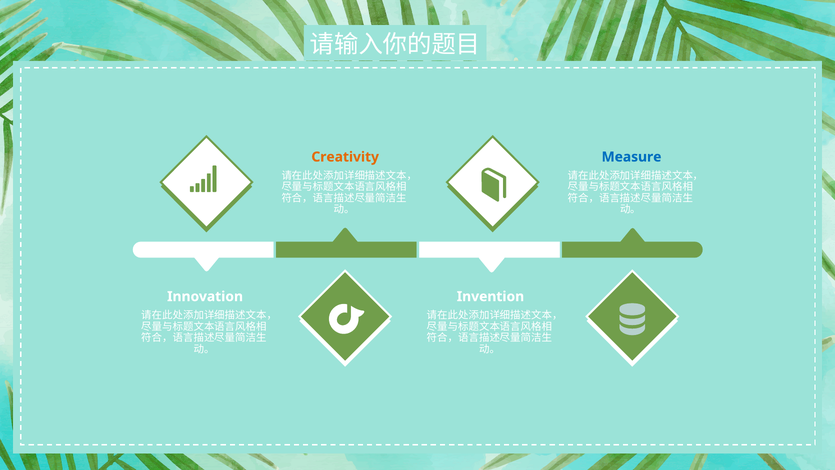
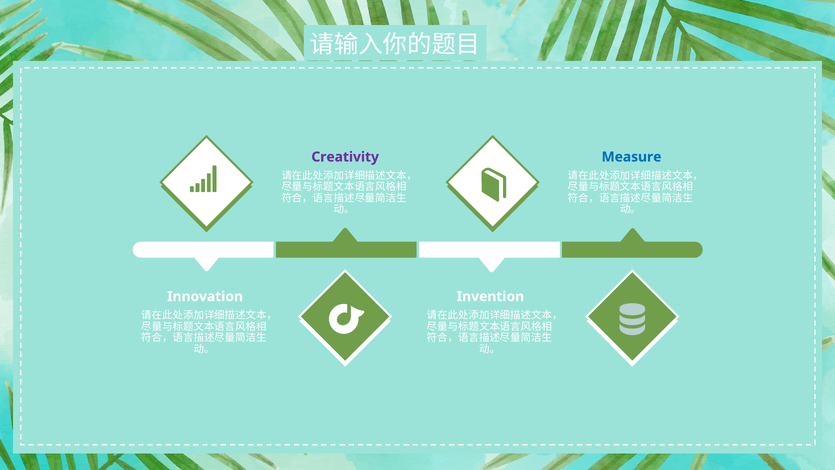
Creativity colour: orange -> purple (345, 157)
